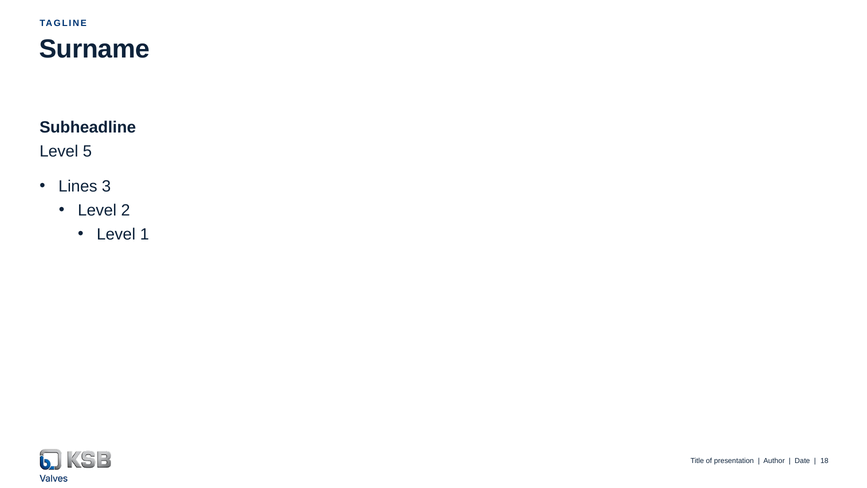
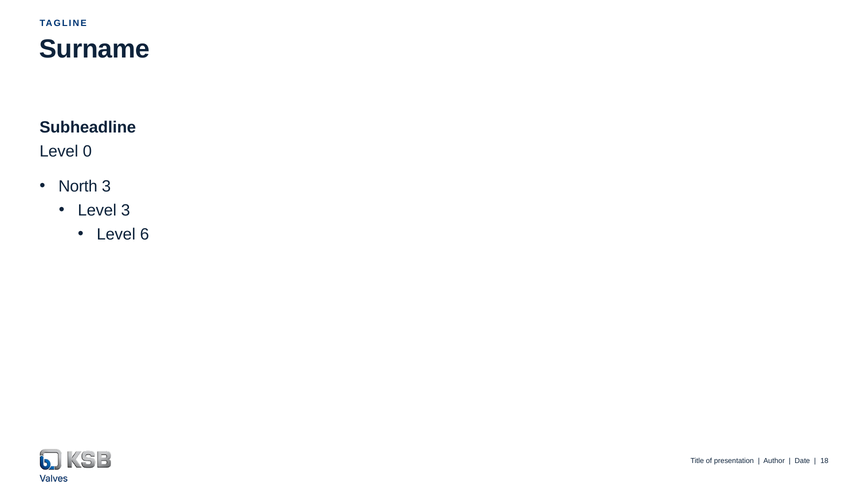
5: 5 -> 0 (87, 151)
Lines: Lines -> North (78, 186)
Level 2: 2 -> 3 (126, 210)
1: 1 -> 6 (145, 234)
